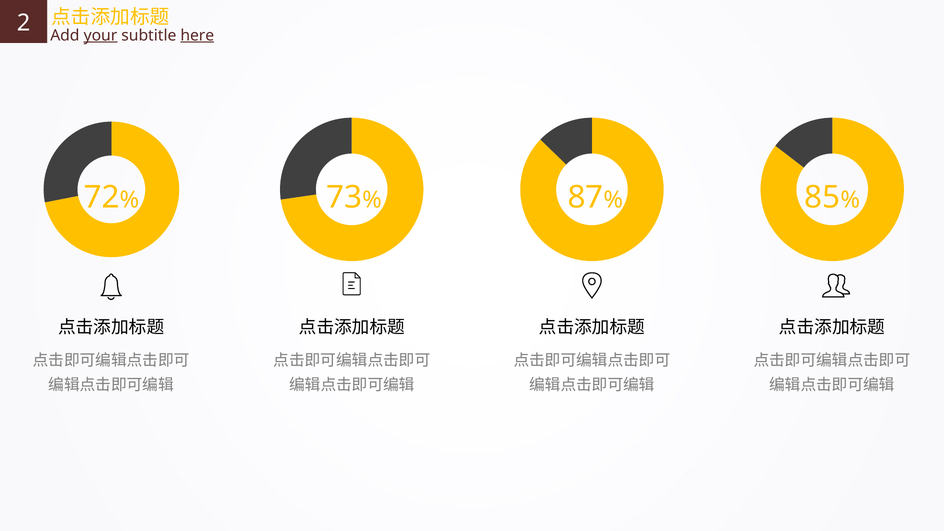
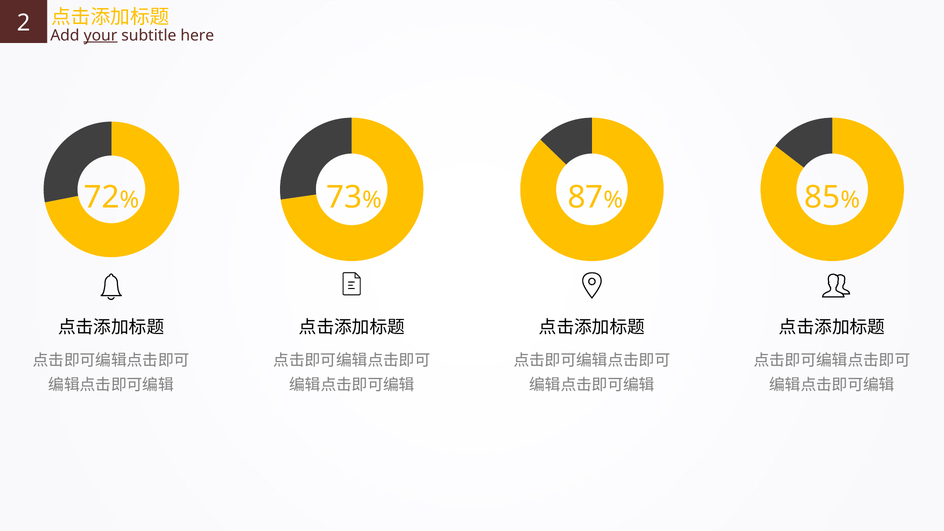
here underline: present -> none (197, 35)
